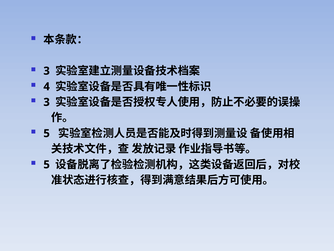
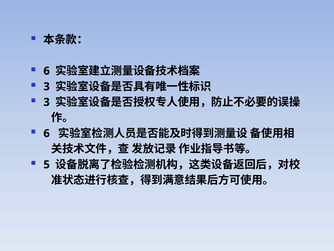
3: 3 -> 6 (47, 71)
4: 4 -> 3 (47, 86)
5: 5 -> 6 (47, 133)
